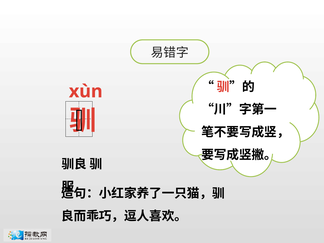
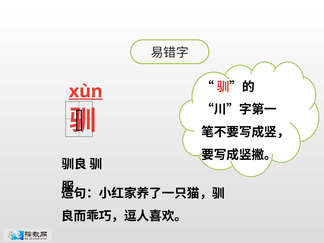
xùn underline: none -> present (86, 91)
